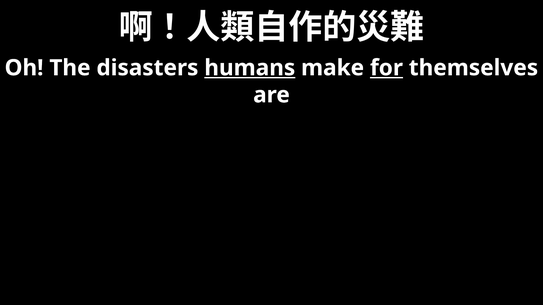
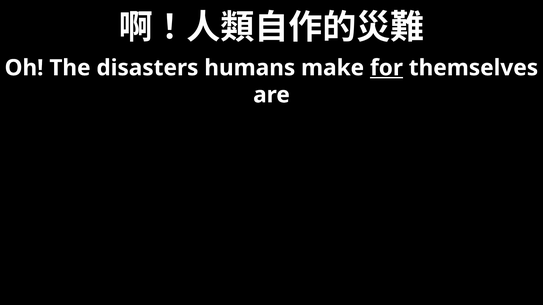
humans underline: present -> none (250, 68)
